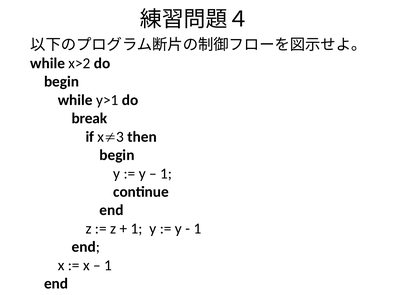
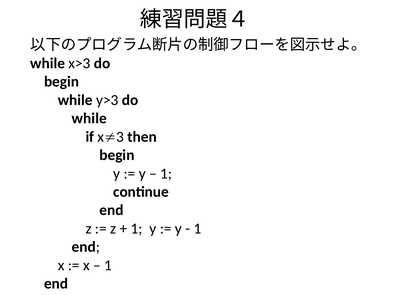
x>2: x>2 -> x>3 (79, 63)
y>1: y>1 -> y>3 (107, 100)
break: break -> while (89, 119)
